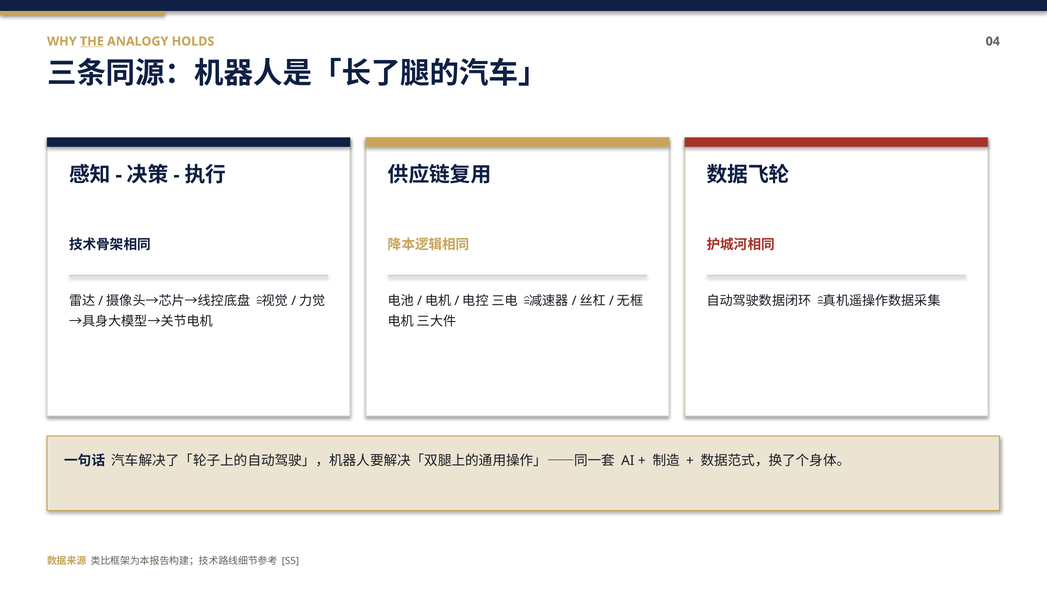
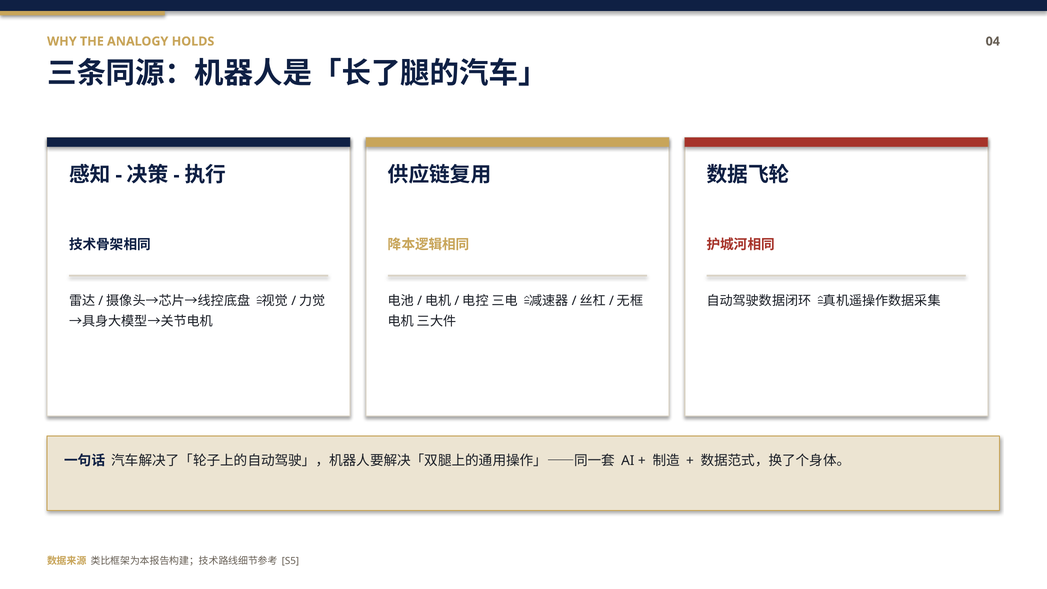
THE underline: present -> none (92, 41)
